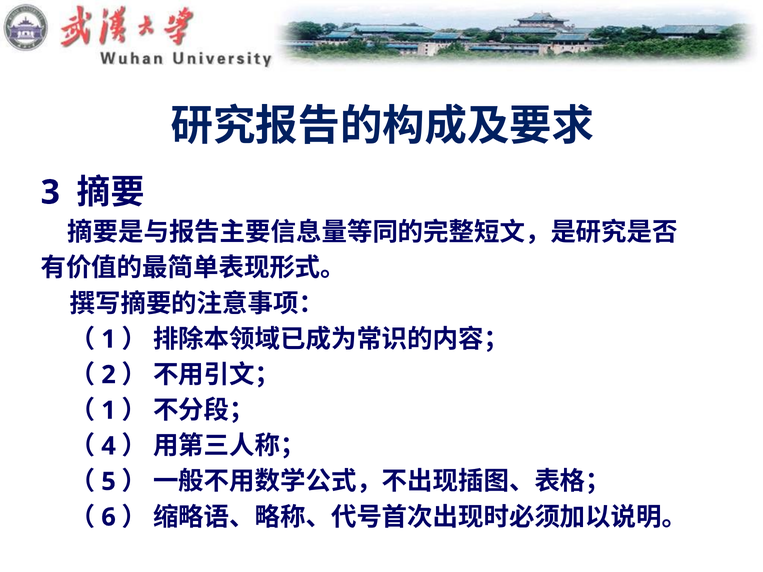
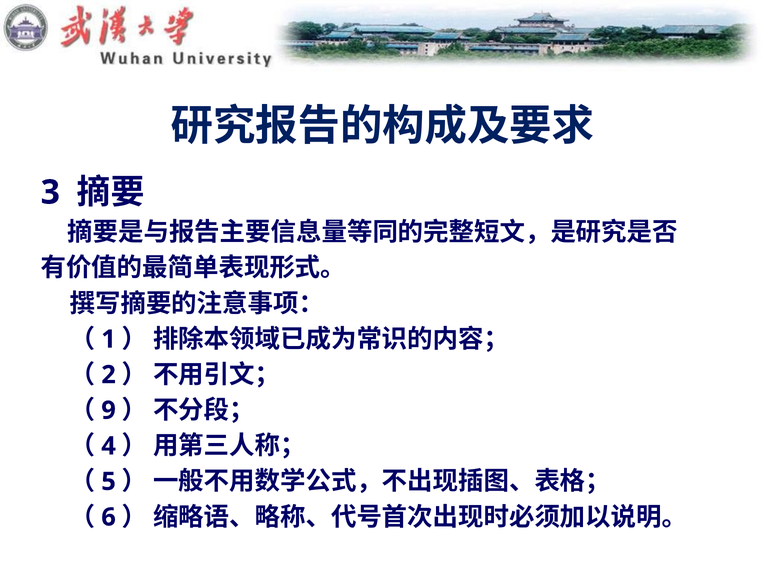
1: 1 -> 9 (109, 411)
